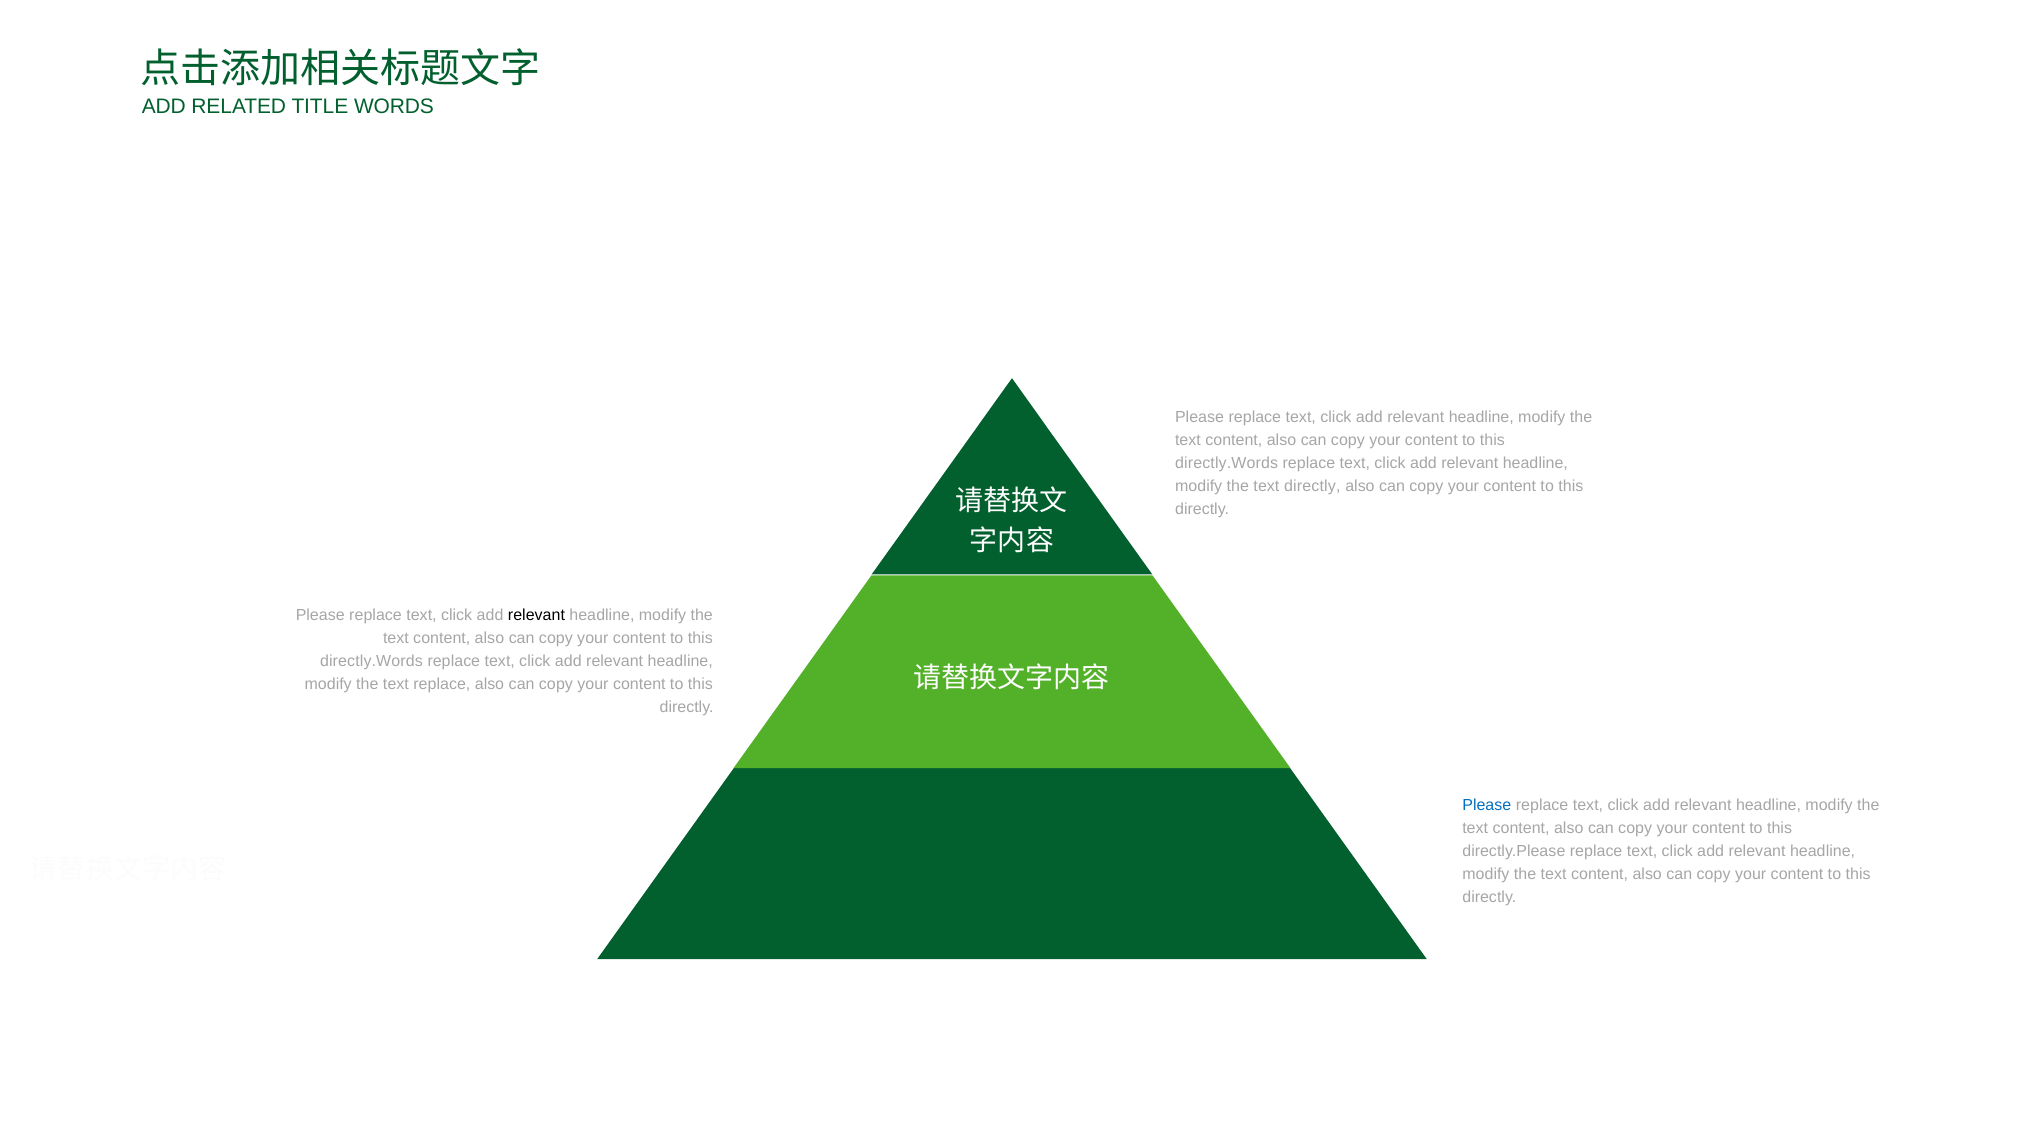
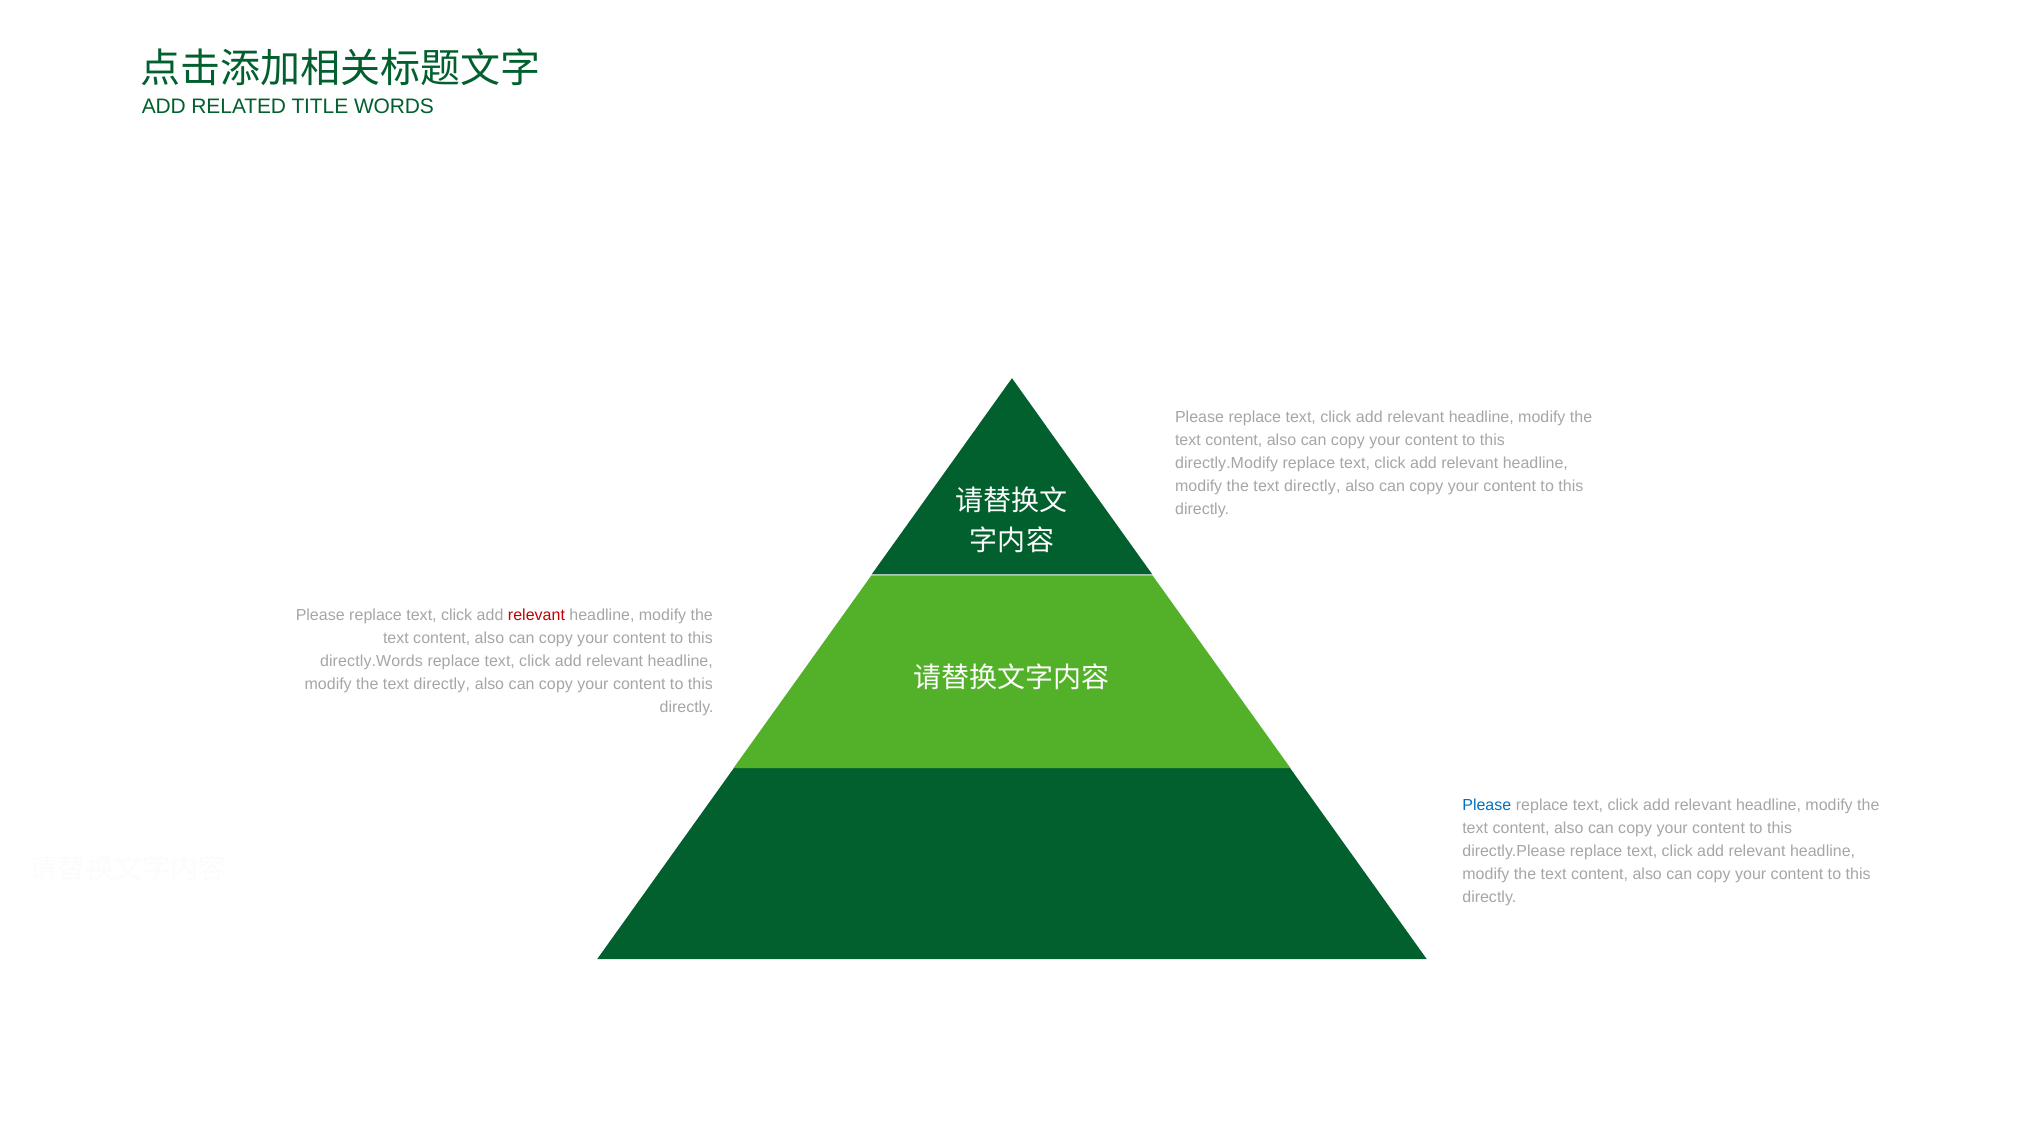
directly.Words: directly.Words -> directly.Modify (1227, 463)
relevant colour: black -> red (536, 616)
replace: replace -> directly (442, 685)
